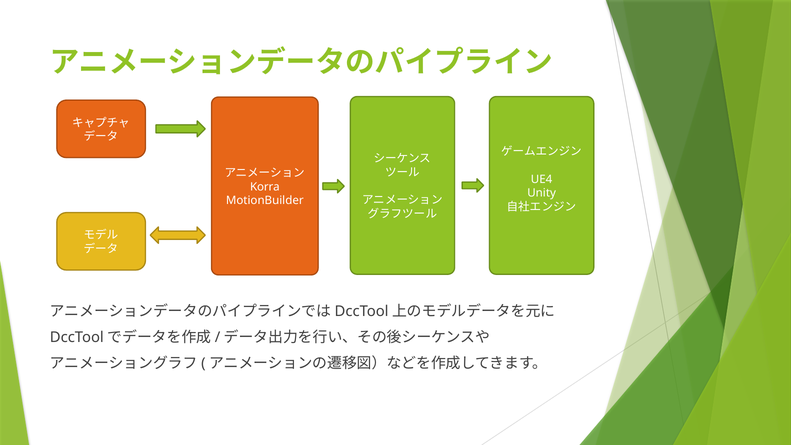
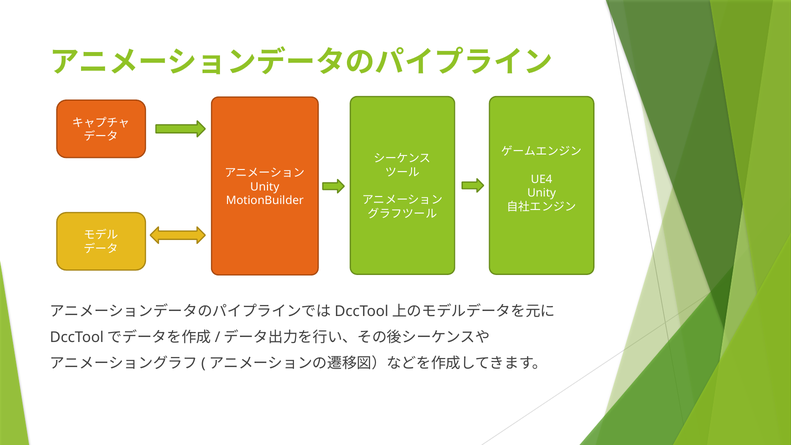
Korra: Korra -> Unity (265, 187)
